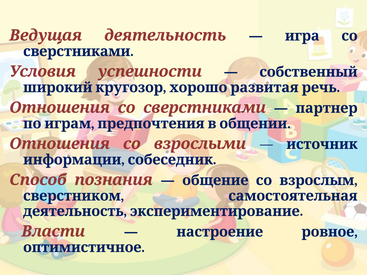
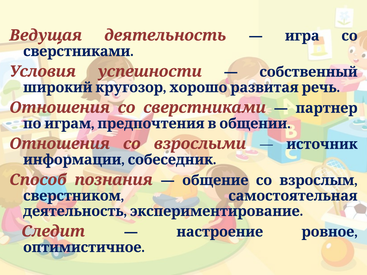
Власти: Власти -> Следит (53, 232)
